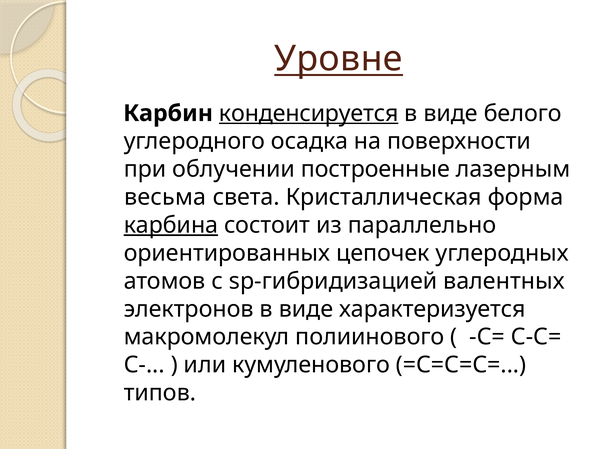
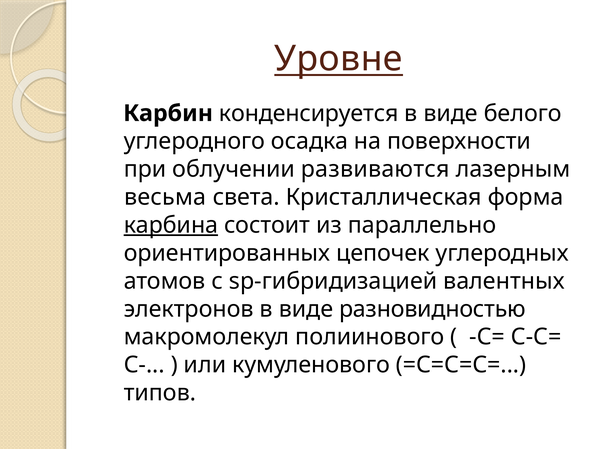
конденсируется underline: present -> none (309, 113)
построенные: построенные -> развиваются (375, 169)
характеризуется: характеризуется -> разновидностью (432, 309)
